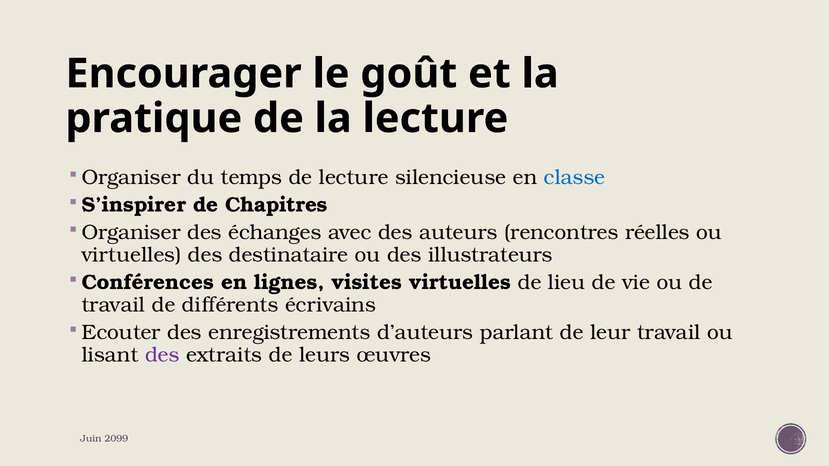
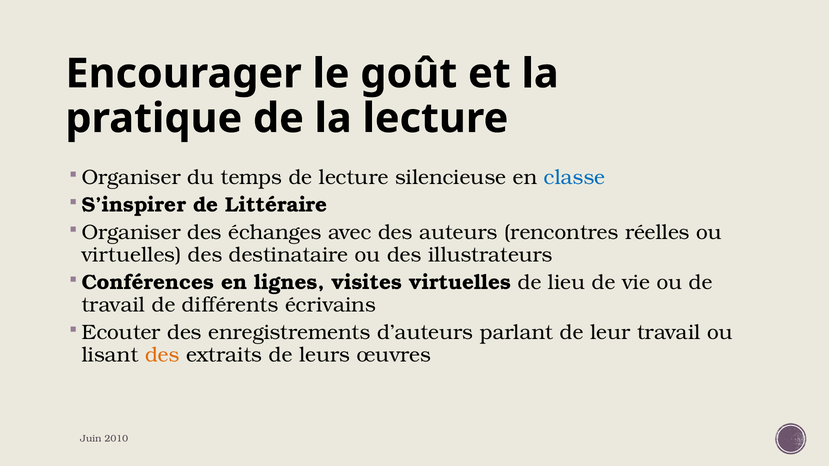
Chapitres: Chapitres -> Littéraire (276, 205)
des colour: purple -> orange (162, 355)
2099: 2099 -> 2010 (116, 439)
